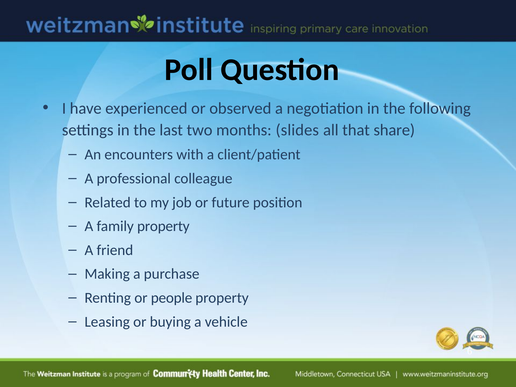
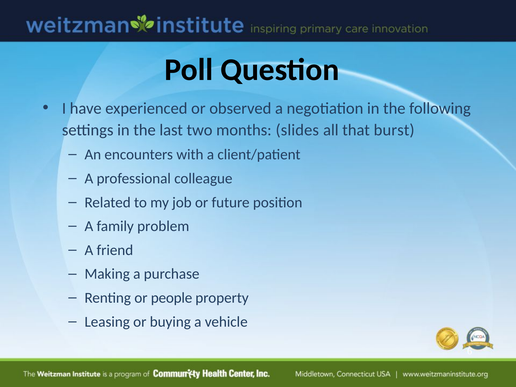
share: share -> burst (394, 130)
family property: property -> problem (163, 226)
